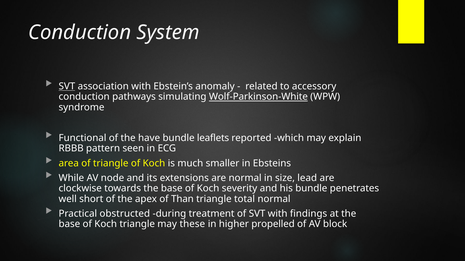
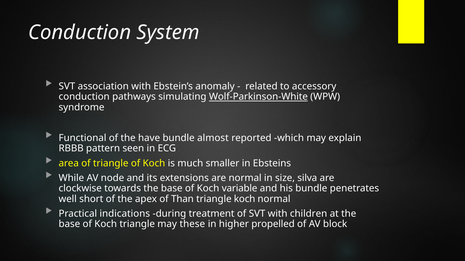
SVT underline: present -> none (67, 87)
leaflets: leaflets -> almost (213, 138)
lead: lead -> silva (307, 178)
severity: severity -> variable (240, 189)
triangle total: total -> koch (245, 199)
obstructed: obstructed -> indications (125, 214)
findings: findings -> children (309, 214)
